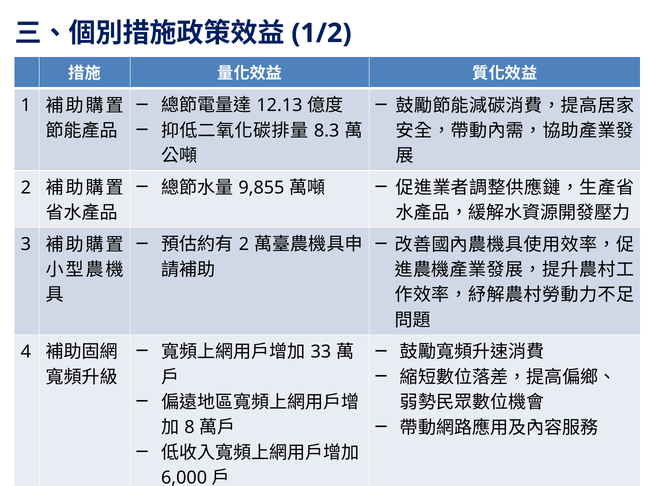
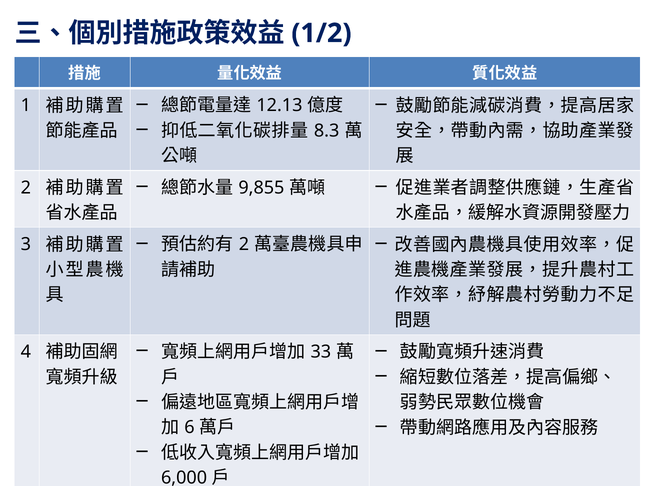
8: 8 -> 6 (189, 427)
